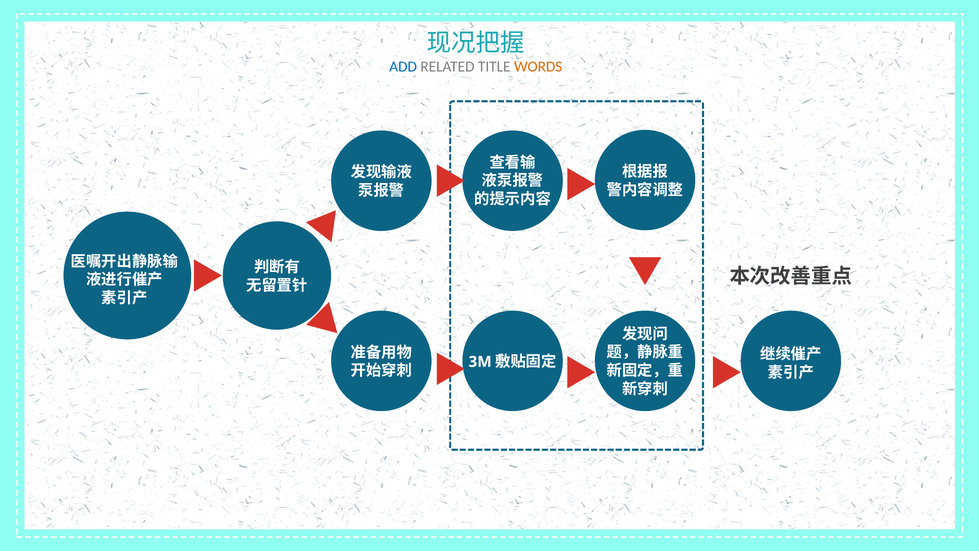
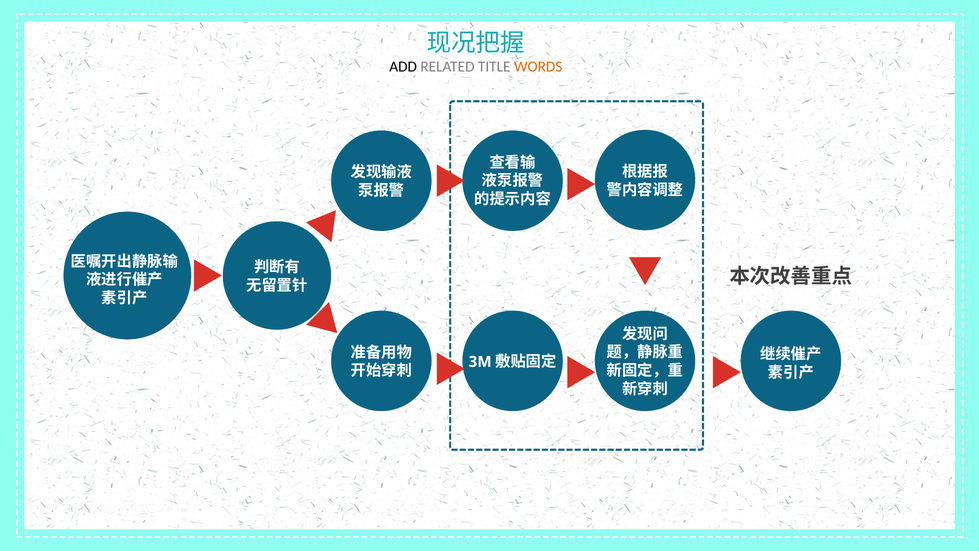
ADD colour: blue -> black (403, 67)
